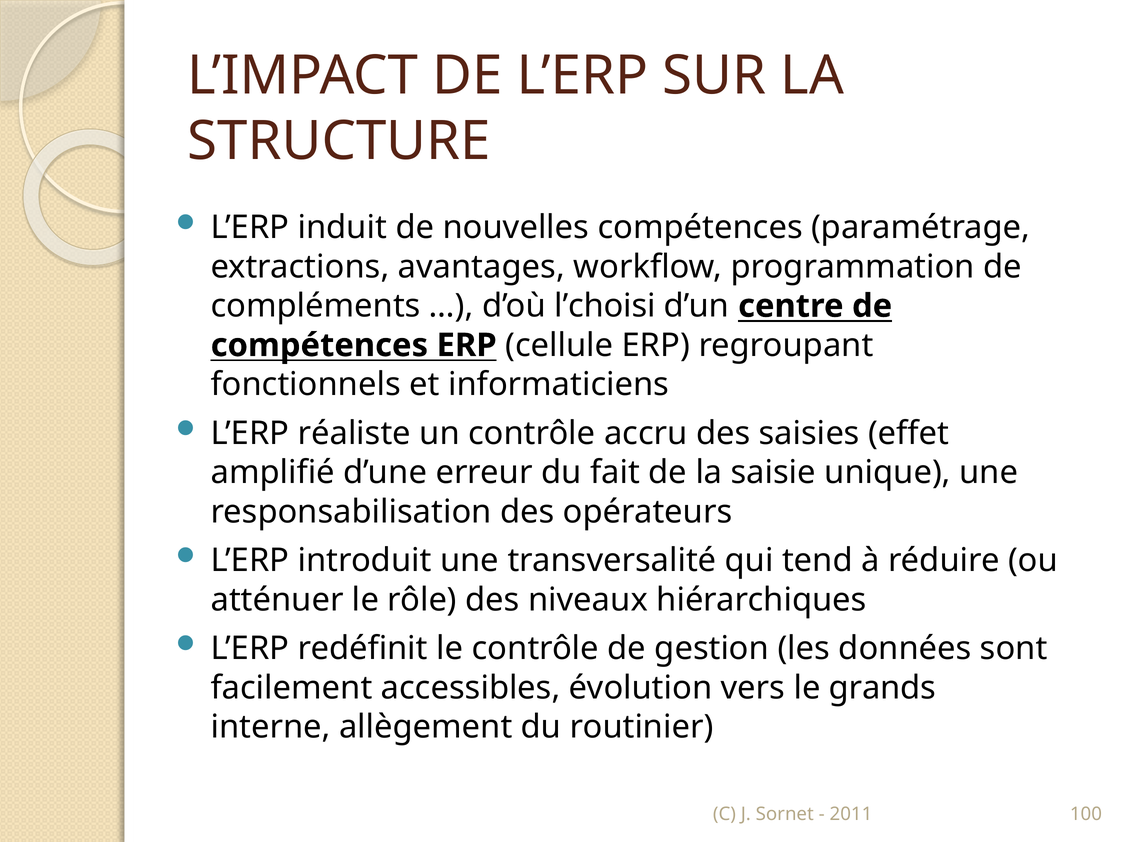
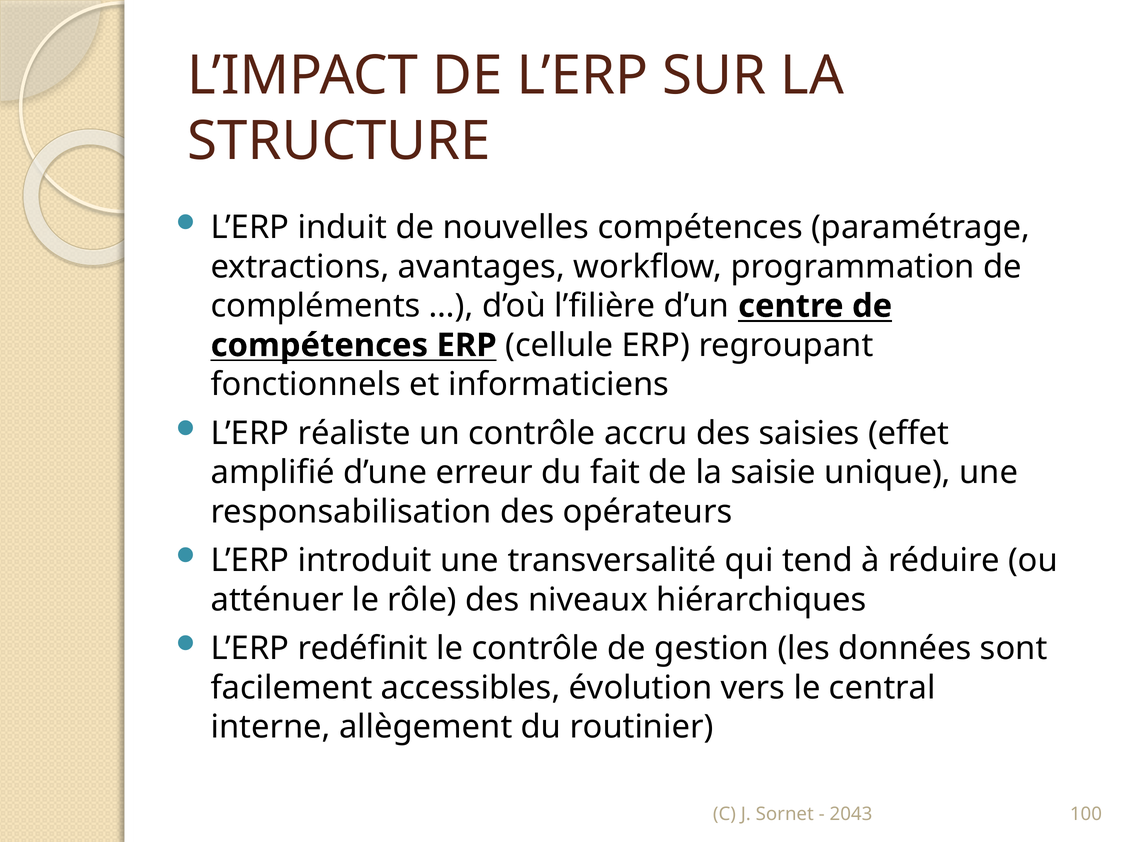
l’choisi: l’choisi -> l’filière (605, 306)
grands: grands -> central (882, 688)
2011: 2011 -> 2043 (851, 814)
